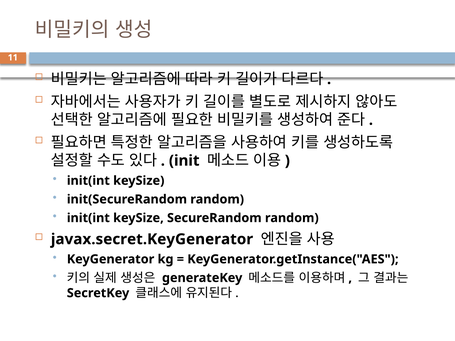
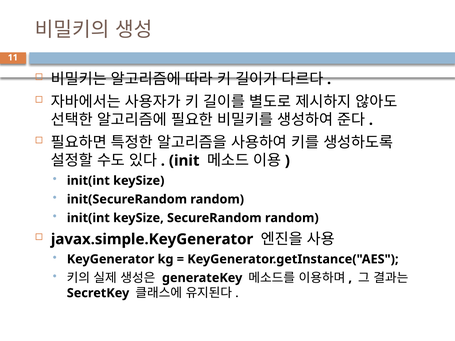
javax.secret.KeyGenerator: javax.secret.KeyGenerator -> javax.simple.KeyGenerator (152, 239)
